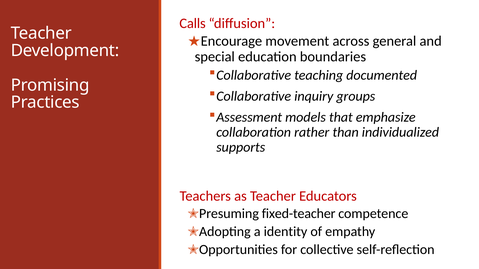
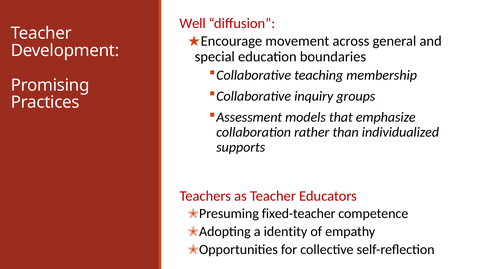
Calls: Calls -> Well (193, 24)
documented: documented -> membership (382, 75)
